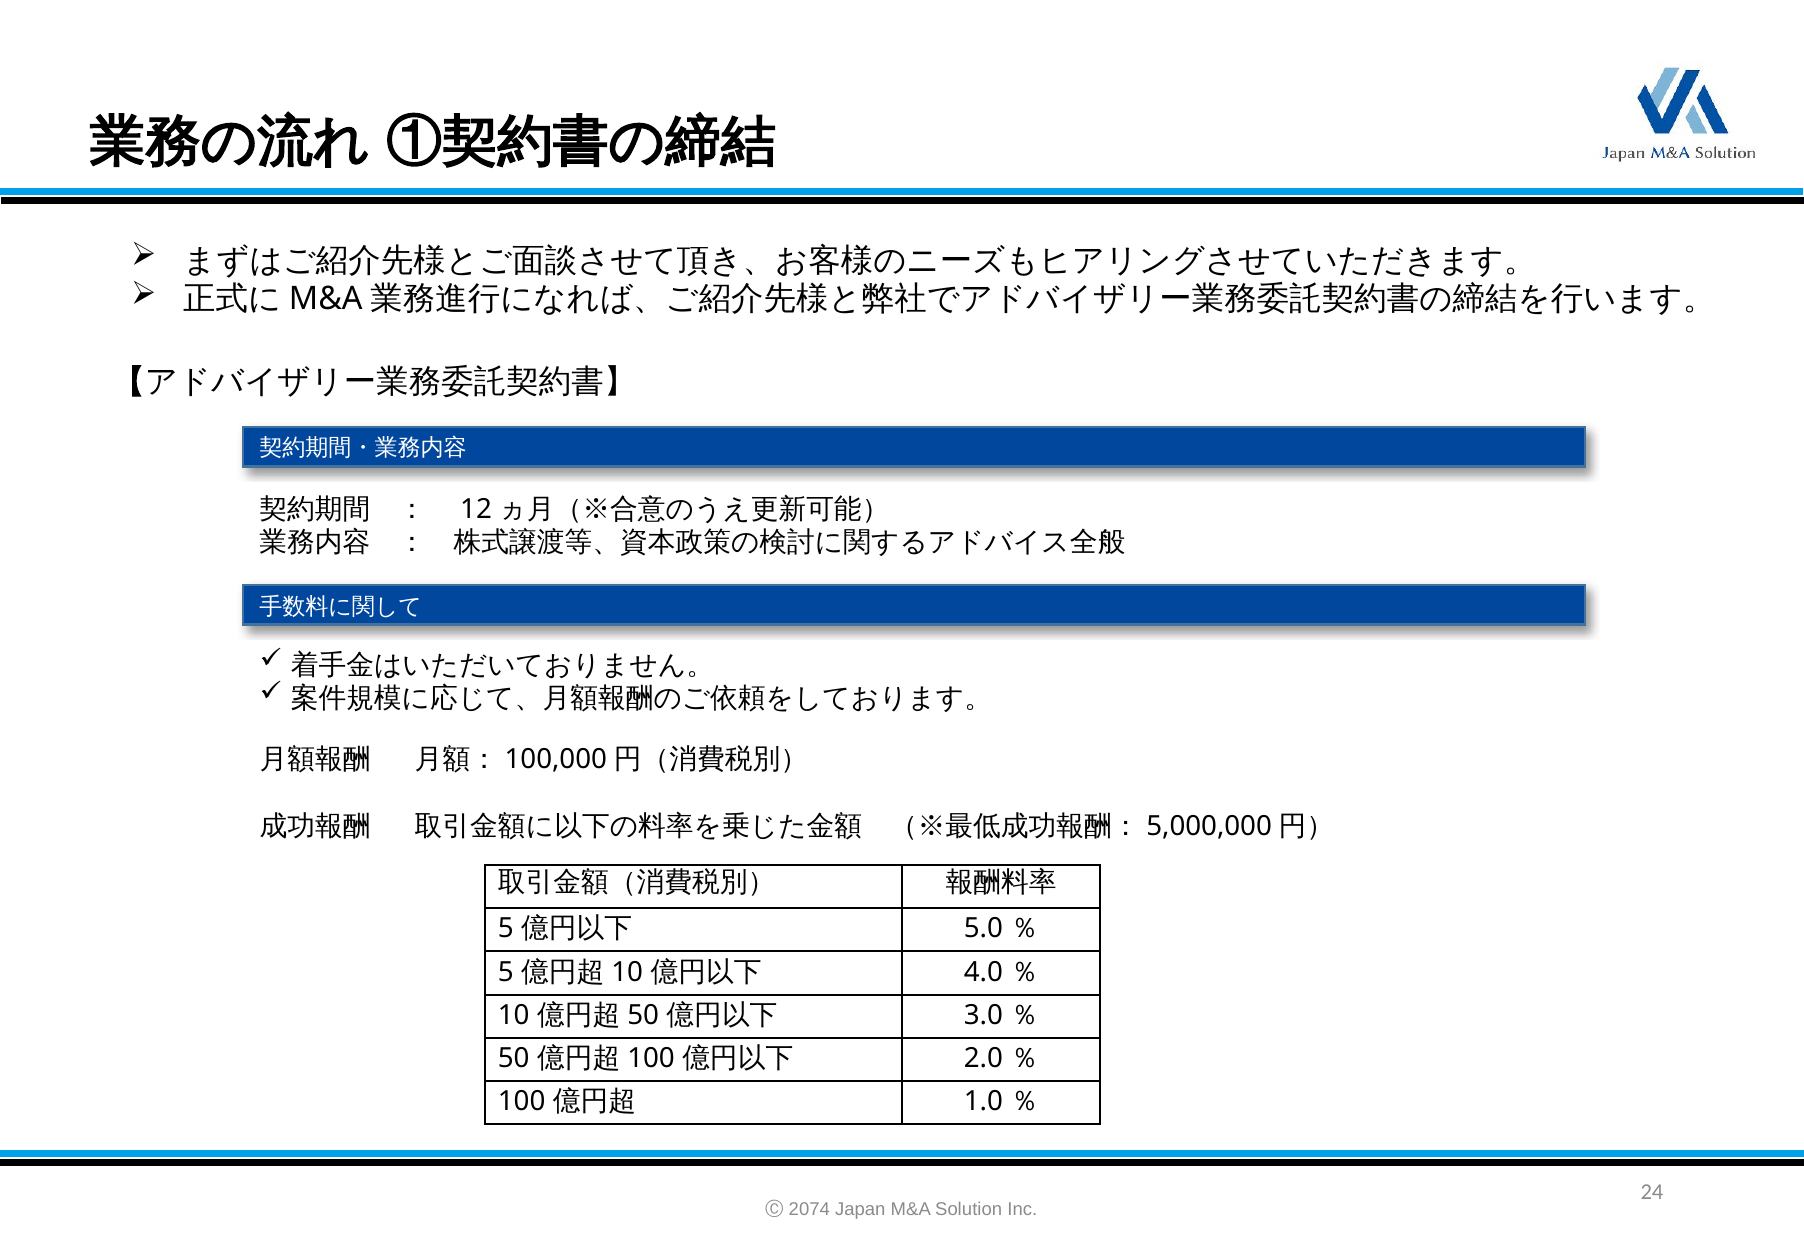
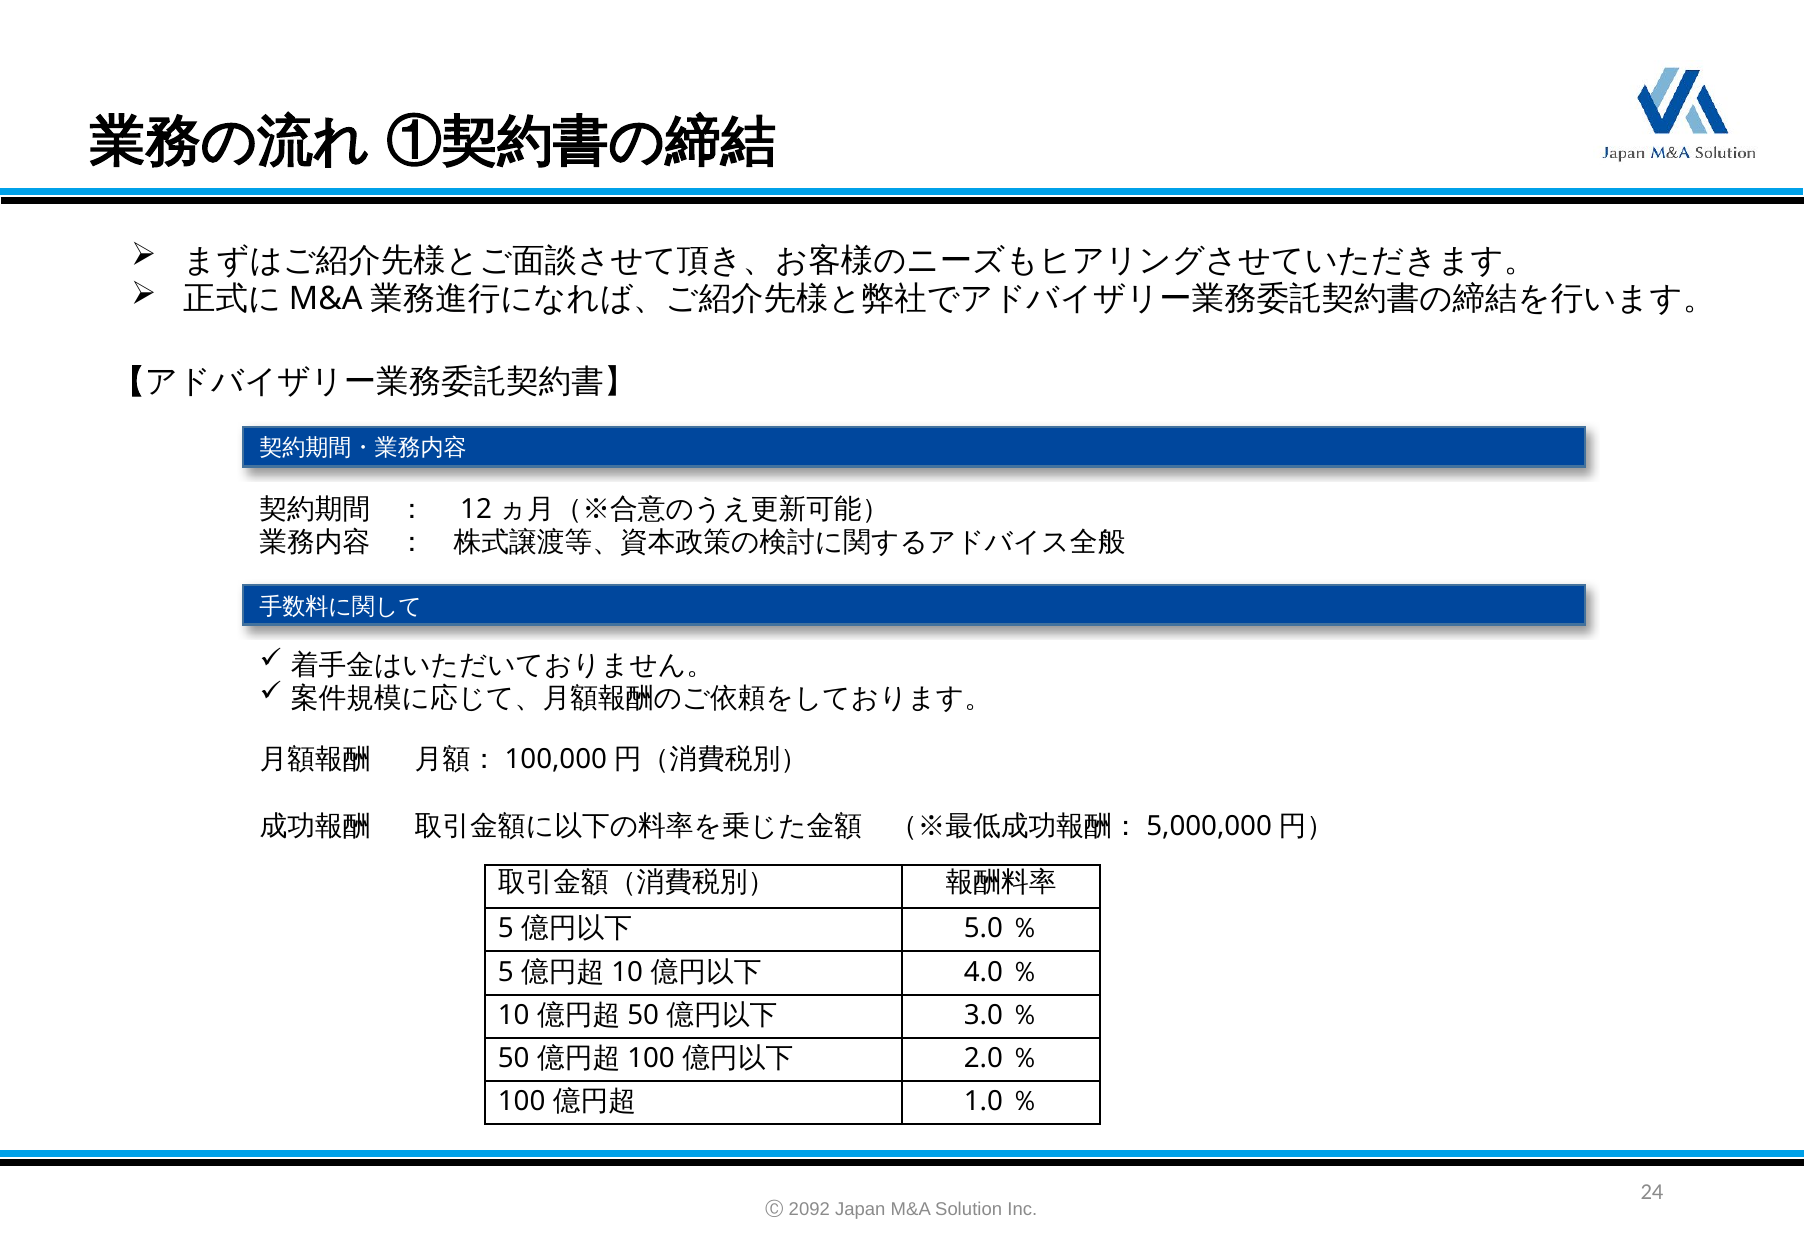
2074: 2074 -> 2092 (809, 1209)
